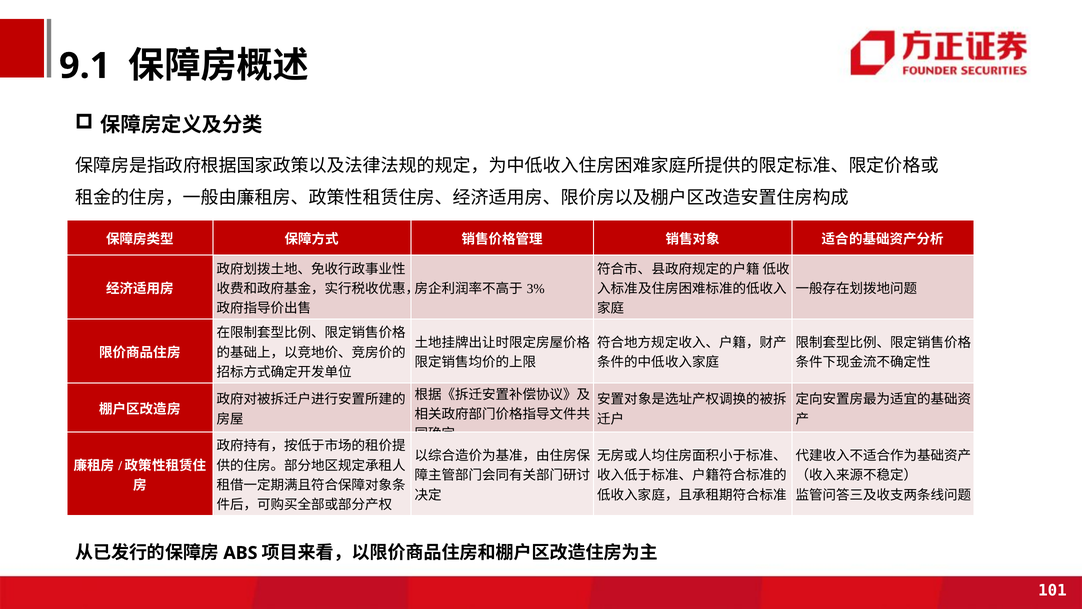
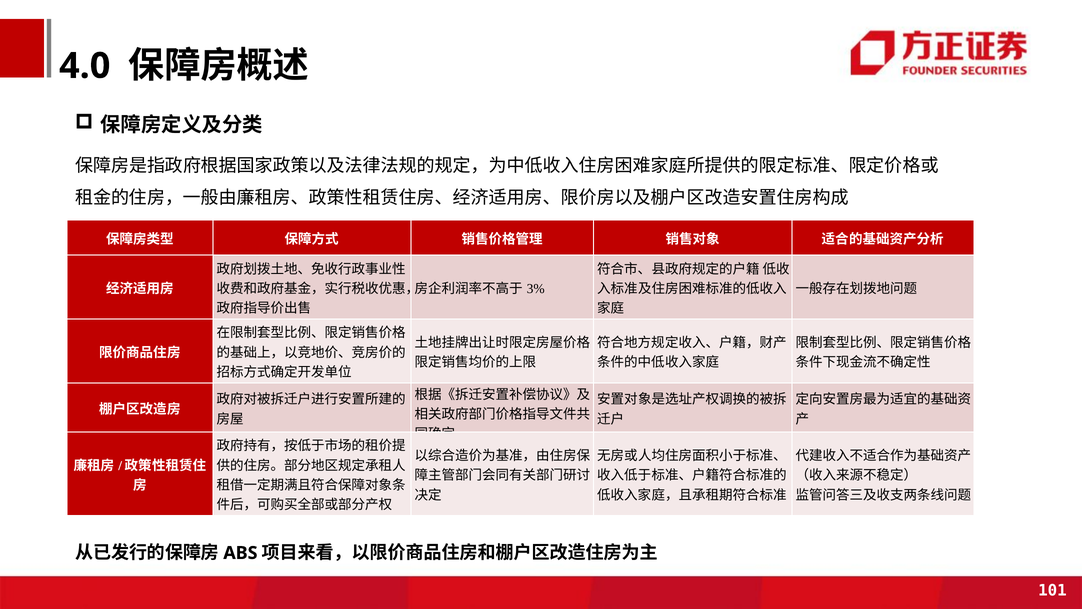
9.1: 9.1 -> 4.0 (85, 66)
